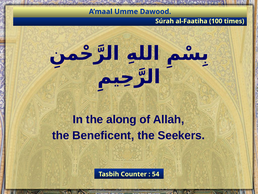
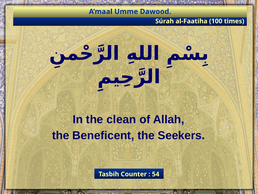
along: along -> clean (121, 119)
